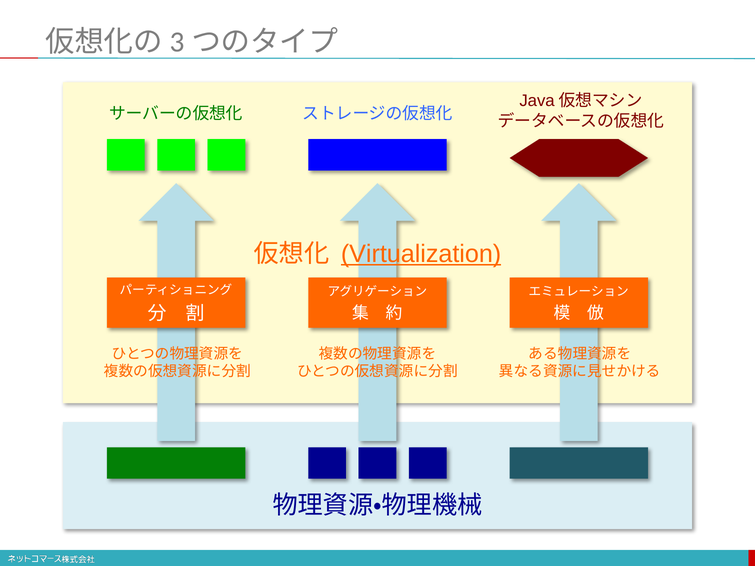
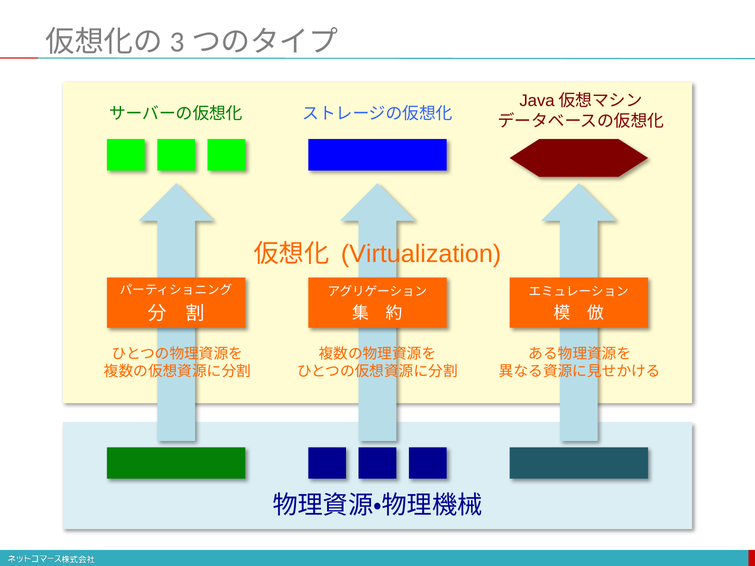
Virtualization underline: present -> none (421, 254)
